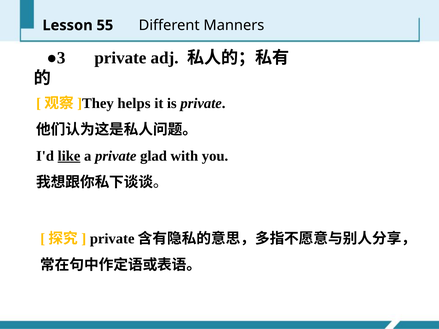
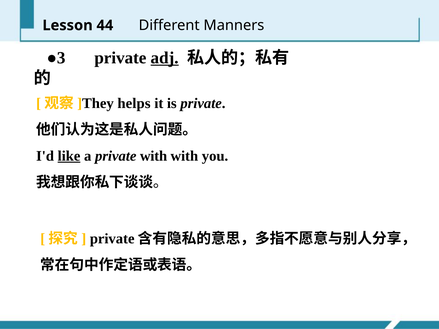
55: 55 -> 44 (105, 25)
adj underline: none -> present (165, 58)
private glad: glad -> with (154, 156)
